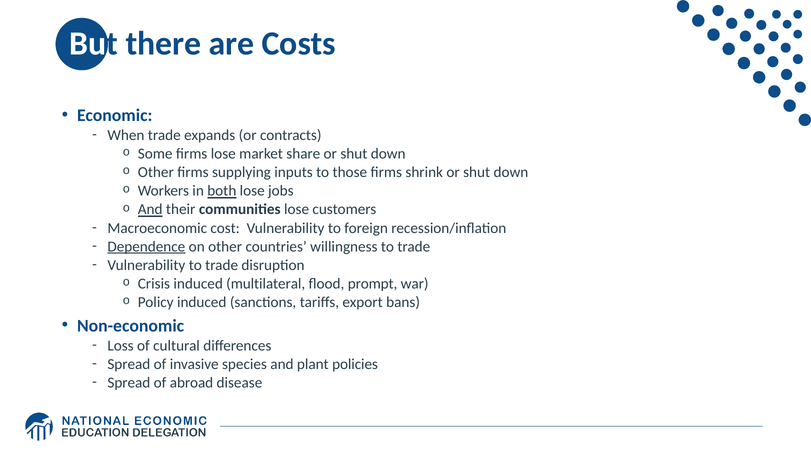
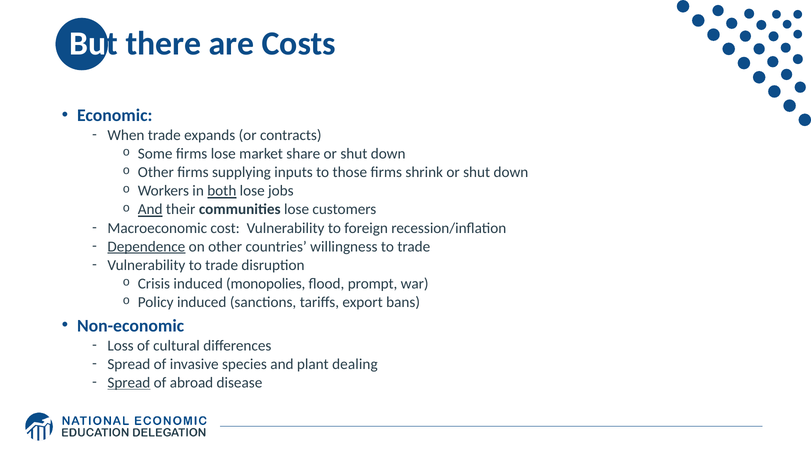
multilateral: multilateral -> monopolies (266, 284)
policies: policies -> dealing (355, 364)
Spread underline: none -> present (129, 383)
